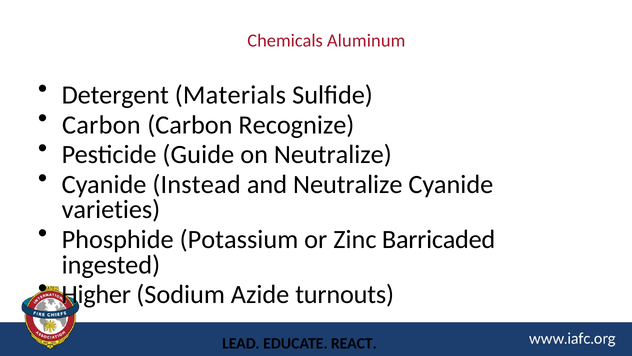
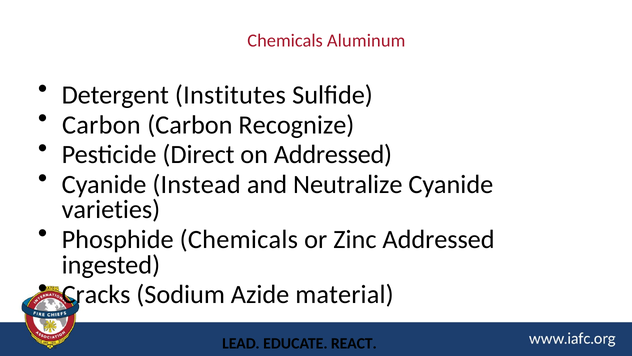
Materials: Materials -> Institutes (230, 95)
Guide: Guide -> Direct (198, 155)
on Neutralize: Neutralize -> Addressed (333, 155)
Phosphide Potassium: Potassium -> Chemicals (239, 239)
Zinc Barricaded: Barricaded -> Addressed (439, 239)
Higher: Higher -> Cracks (96, 294)
turnouts: turnouts -> material (344, 294)
